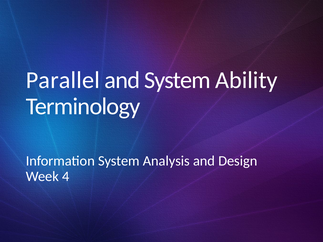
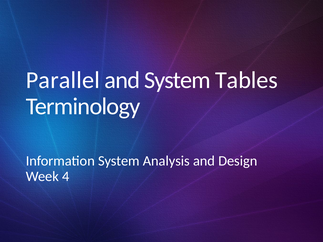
Ability: Ability -> Tables (246, 80)
